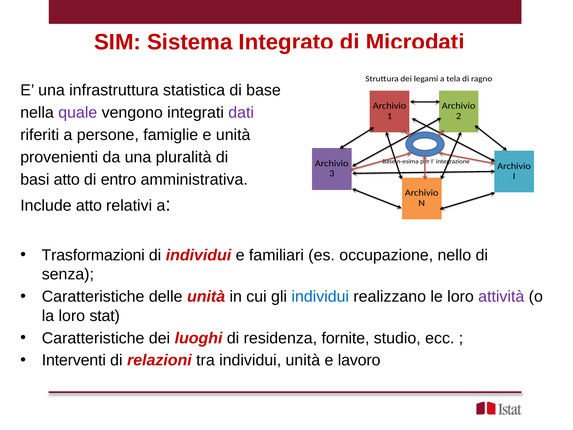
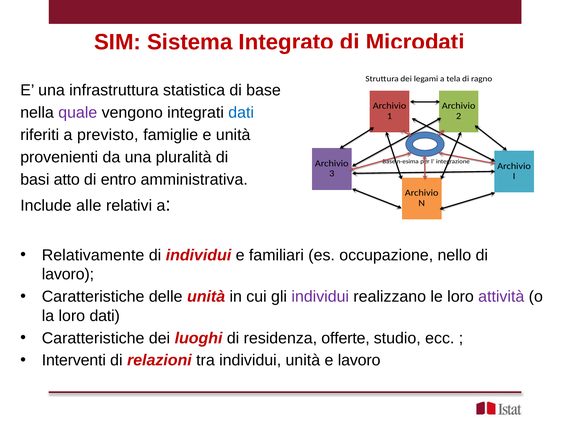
dati colour: purple -> blue (241, 112)
persone: persone -> previsto (108, 135)
Include atto: atto -> alle (89, 205)
Trasformazioni: Trasformazioni -> Relativamente (93, 255)
senza: senza -> lavoro (68, 274)
individui colour: blue -> purple (320, 296)
loro stat: stat -> dati (105, 316)
fornite: fornite -> offerte (346, 338)
